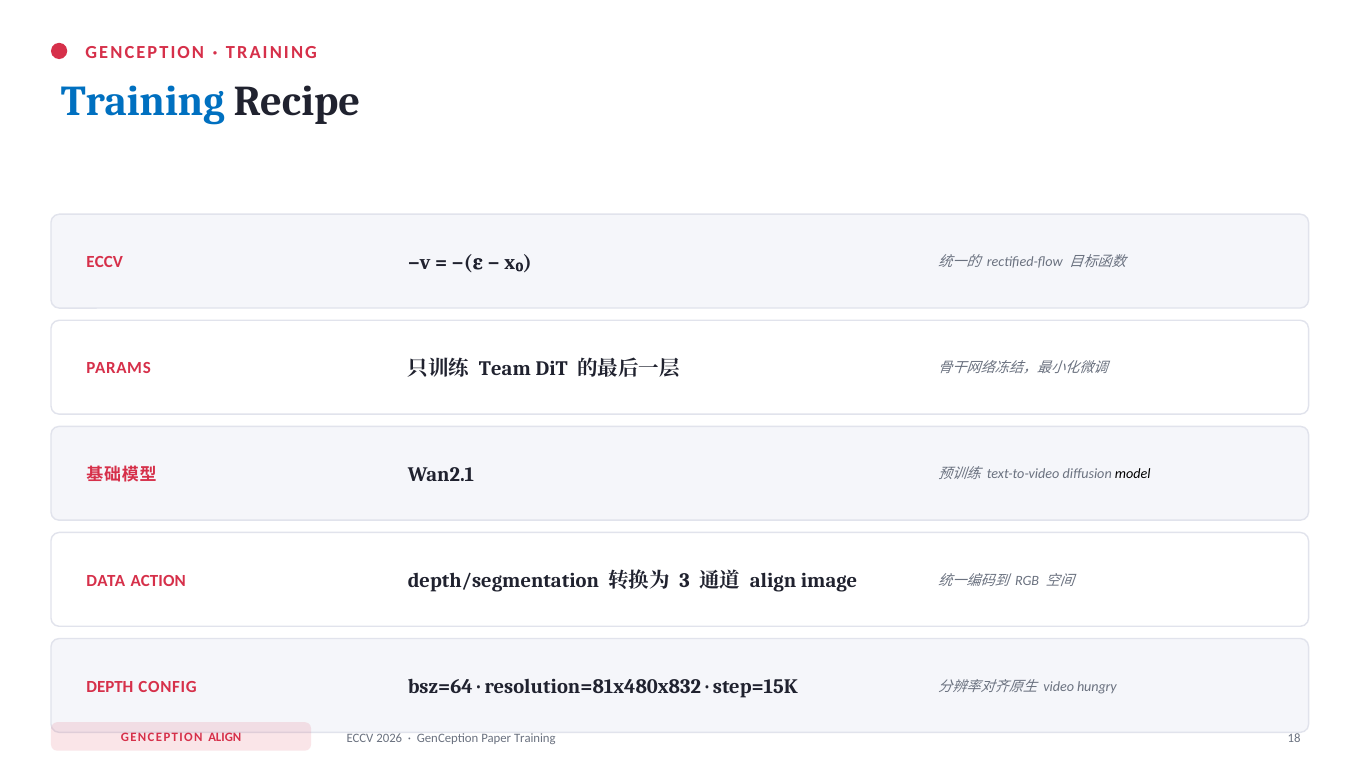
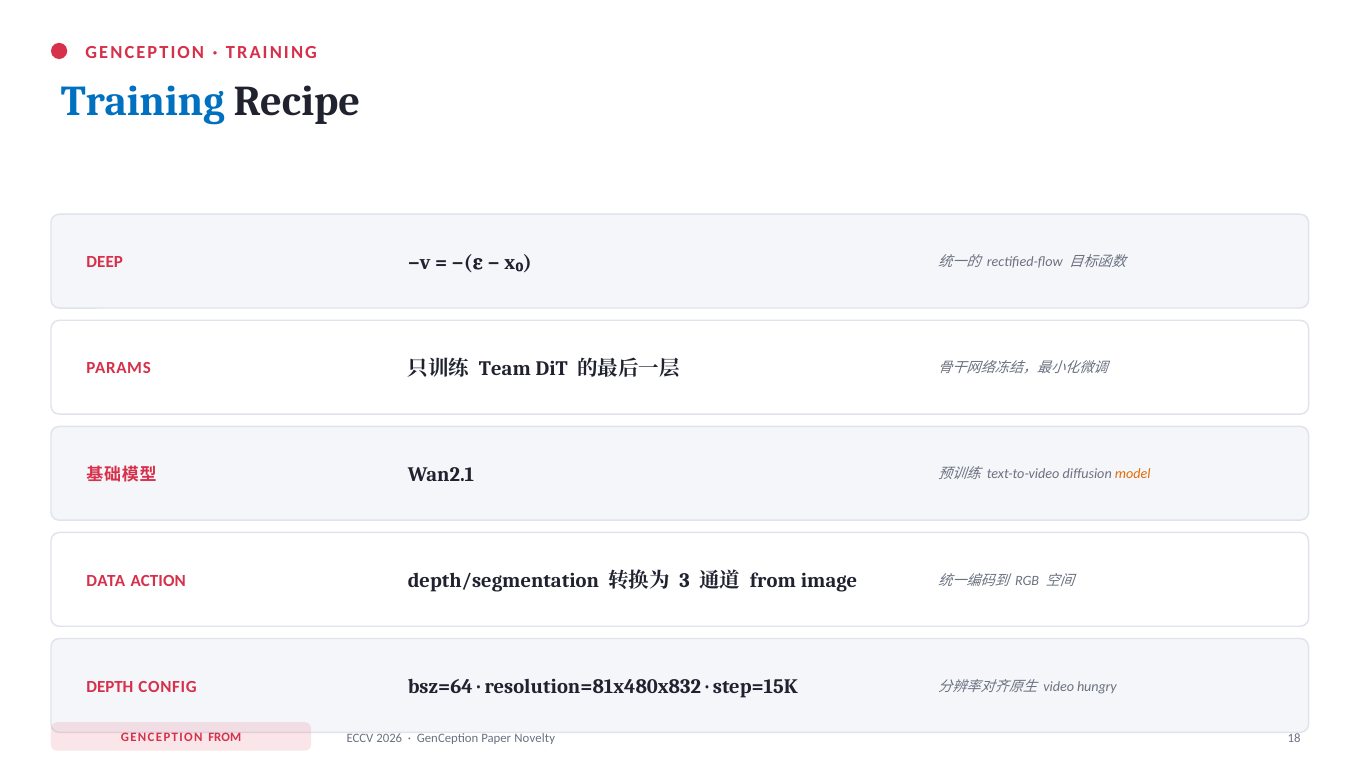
ECCV: ECCV -> DEEP (105, 262)
model colour: black -> orange (1133, 474)
align: align -> from (773, 581)
GENCEPTION ALIGN: ALIGN -> FROM (225, 737)
Paper Training: Training -> Novelty (535, 738)
